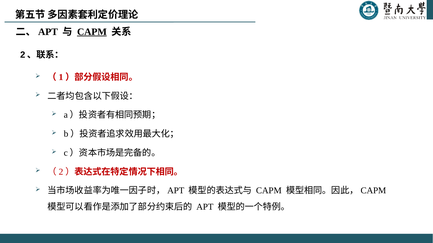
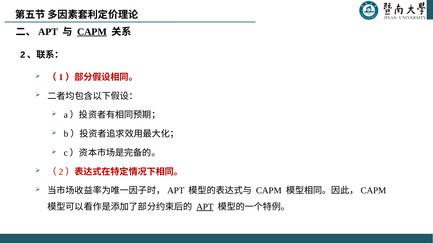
APT underline: none -> present (205, 207)
